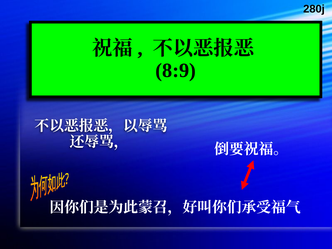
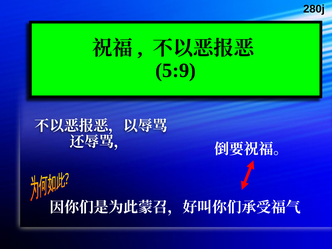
8:9: 8:9 -> 5:9 (176, 70)
